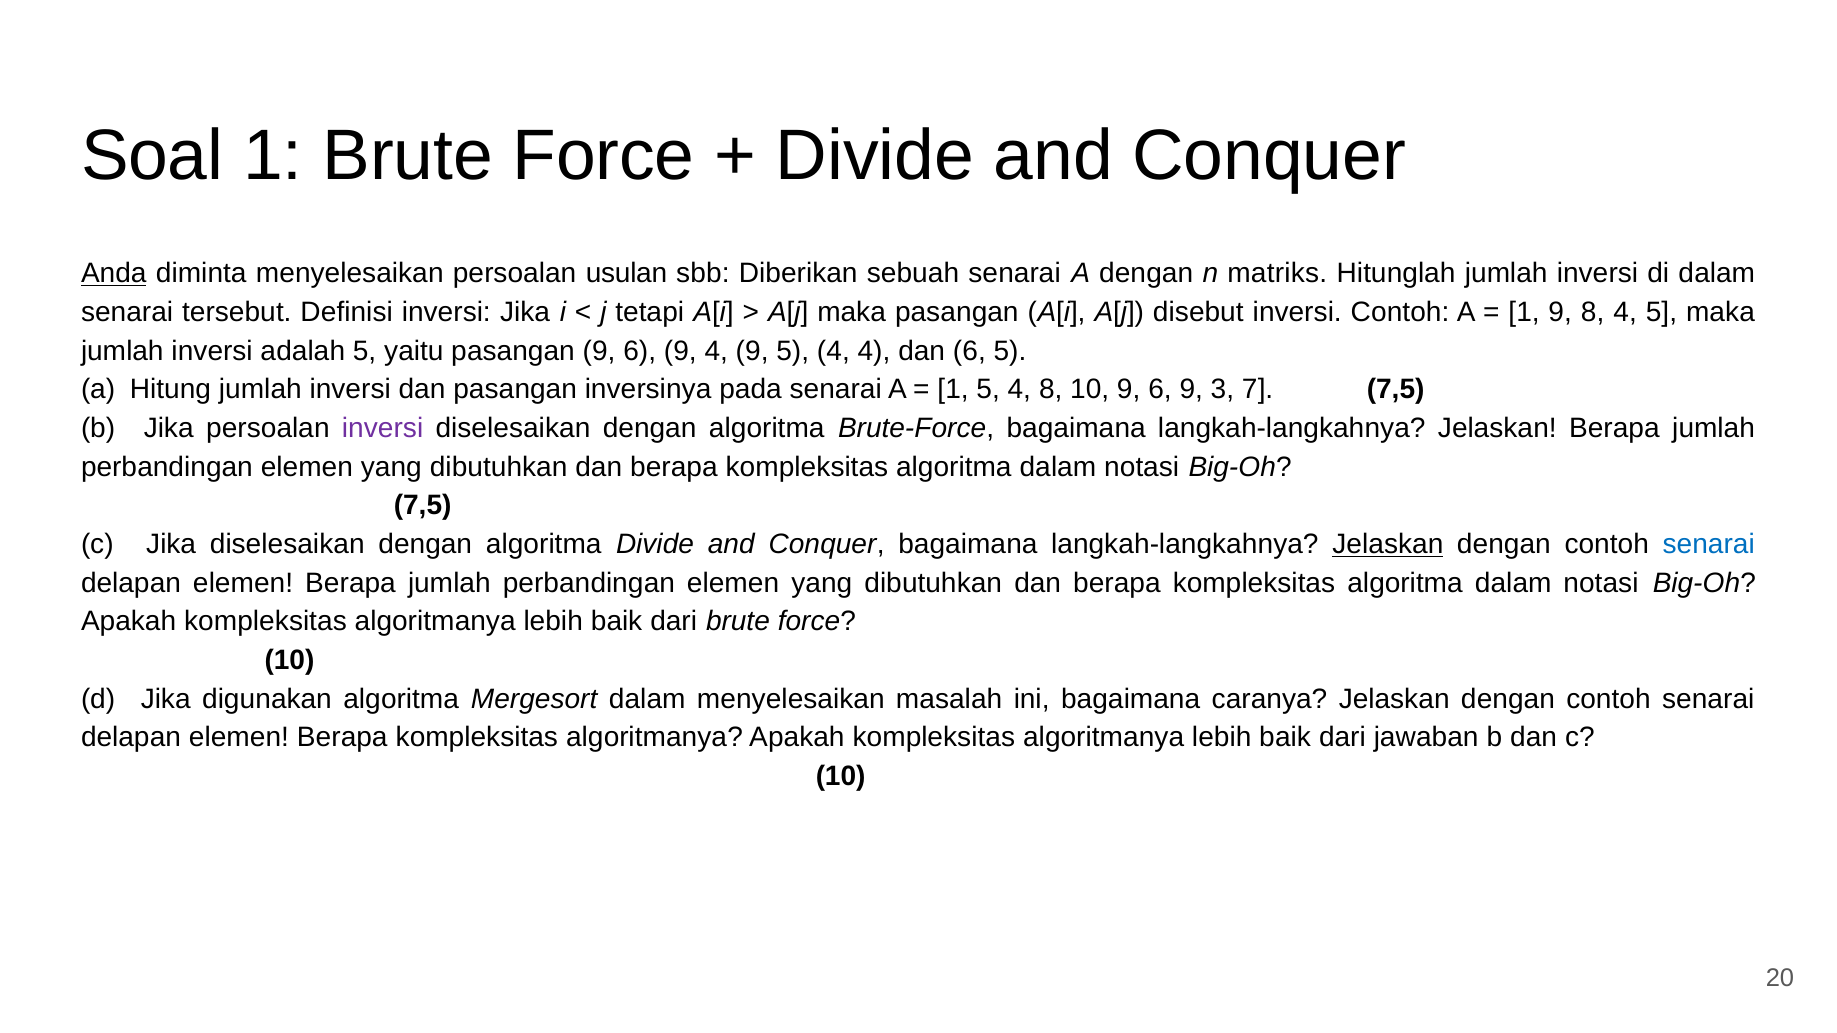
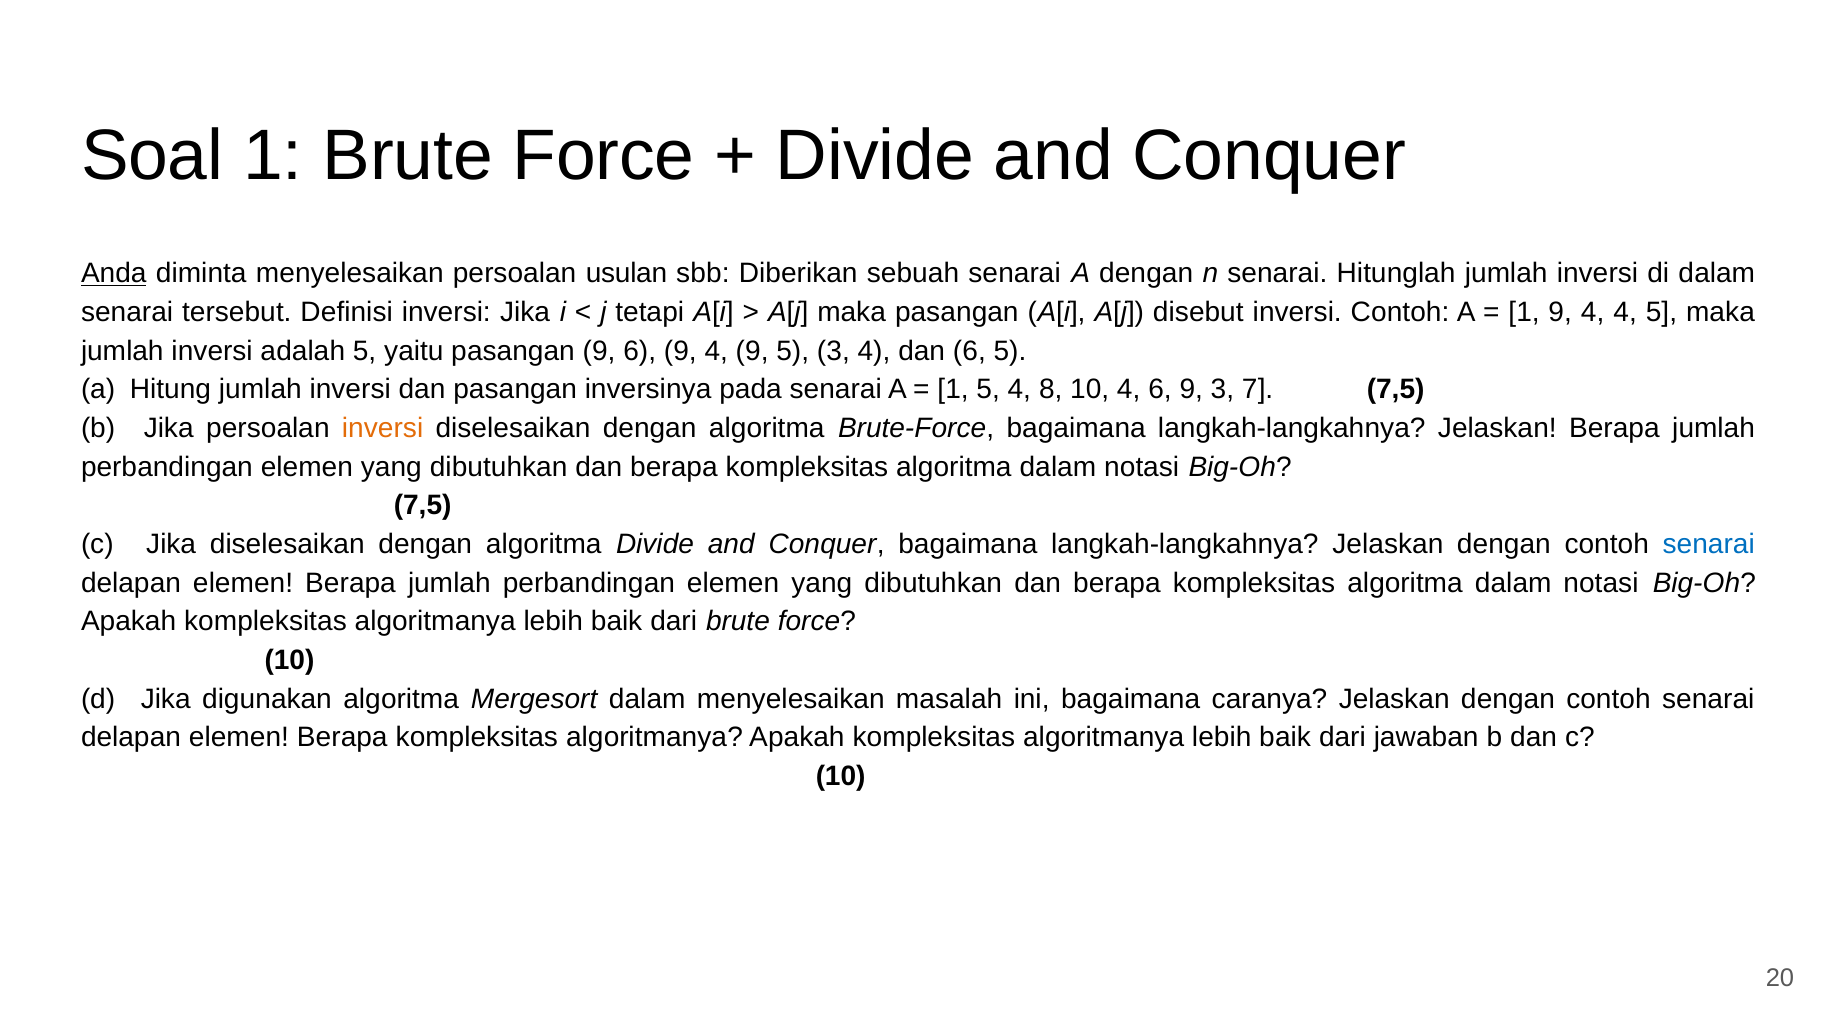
n matriks: matriks -> senarai (1277, 274)
1 9 8: 8 -> 4 (1593, 312)
9 5 4: 4 -> 3 (833, 351)
10 9: 9 -> 4 (1129, 390)
inversi colour: purple -> orange (383, 428)
Jelaskan underline: present -> none (1388, 545)
